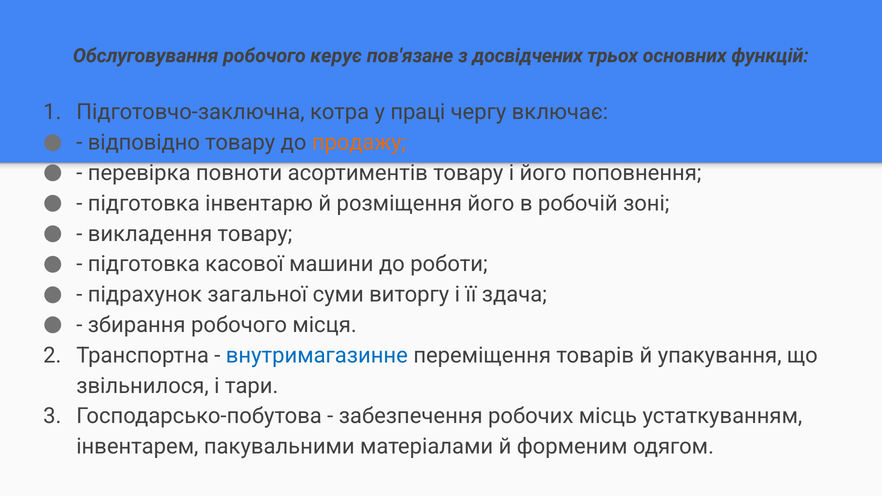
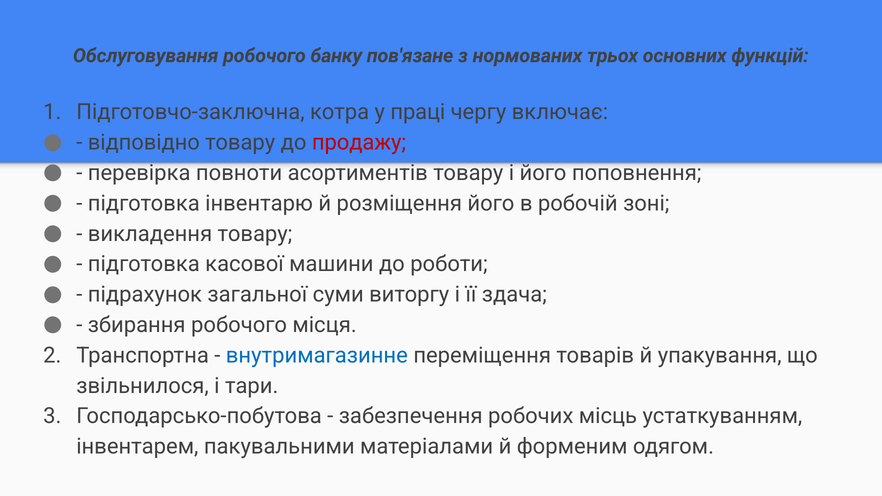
керує: керує -> банку (336, 56)
досвідчених: досвідчених -> нормованих (527, 56)
продажу colour: orange -> red (359, 143)
